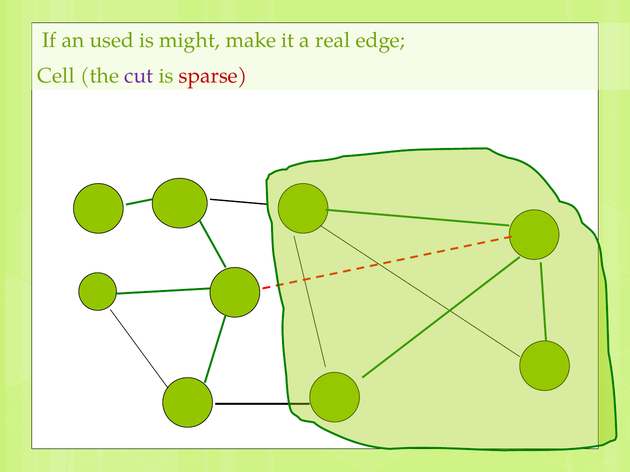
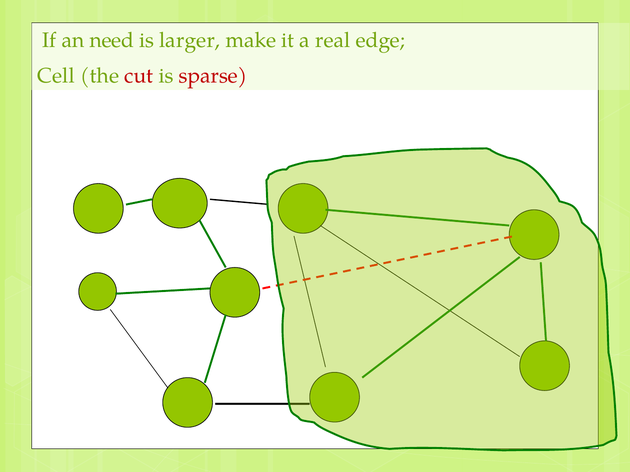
used: used -> need (112, 40)
might: might -> larger (190, 40)
cut colour: purple -> red (139, 76)
